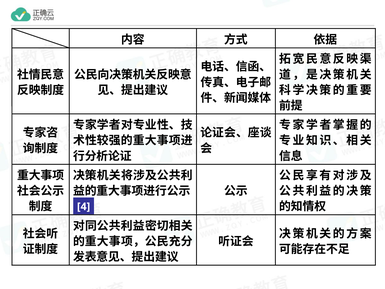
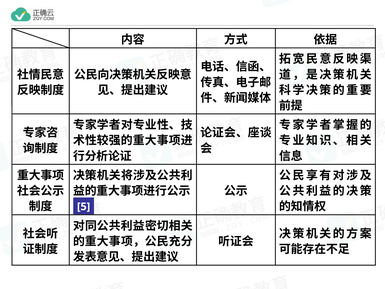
4: 4 -> 5 (84, 206)
